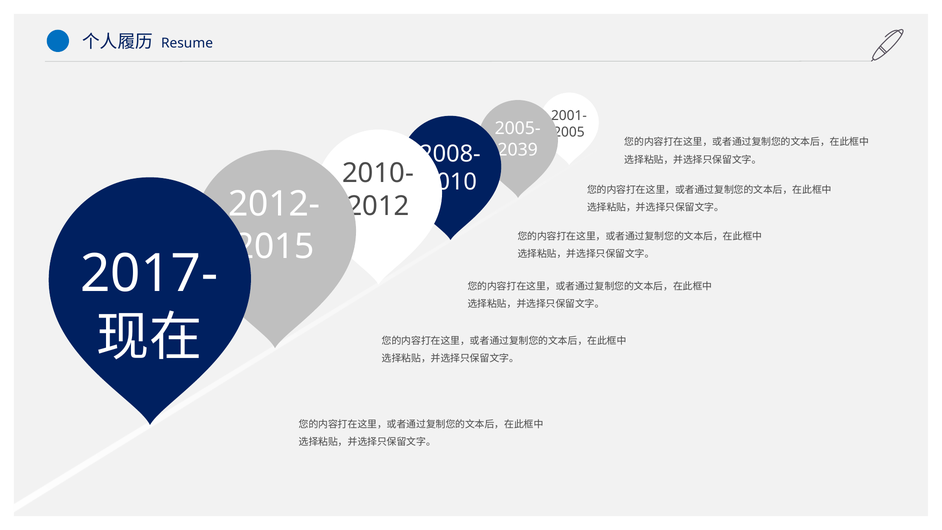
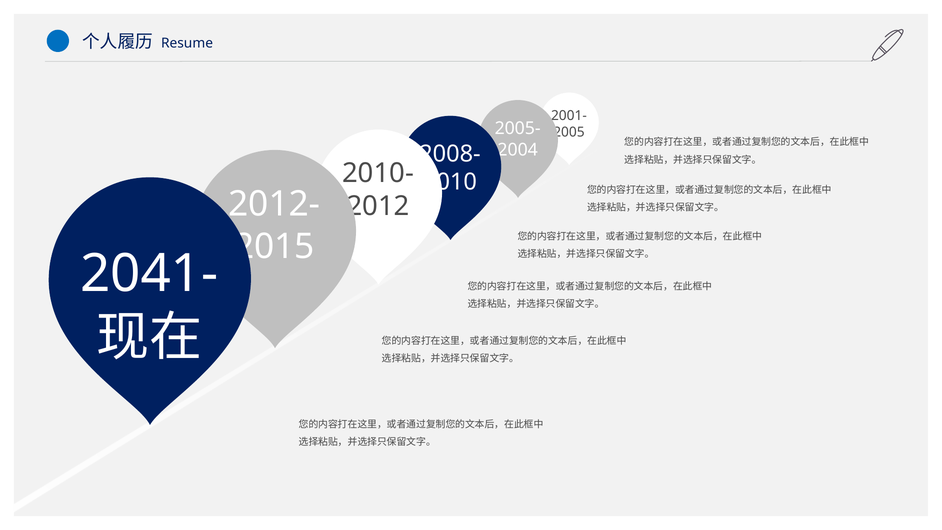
2039: 2039 -> 2004 (518, 150)
2017-: 2017- -> 2041- (149, 274)
